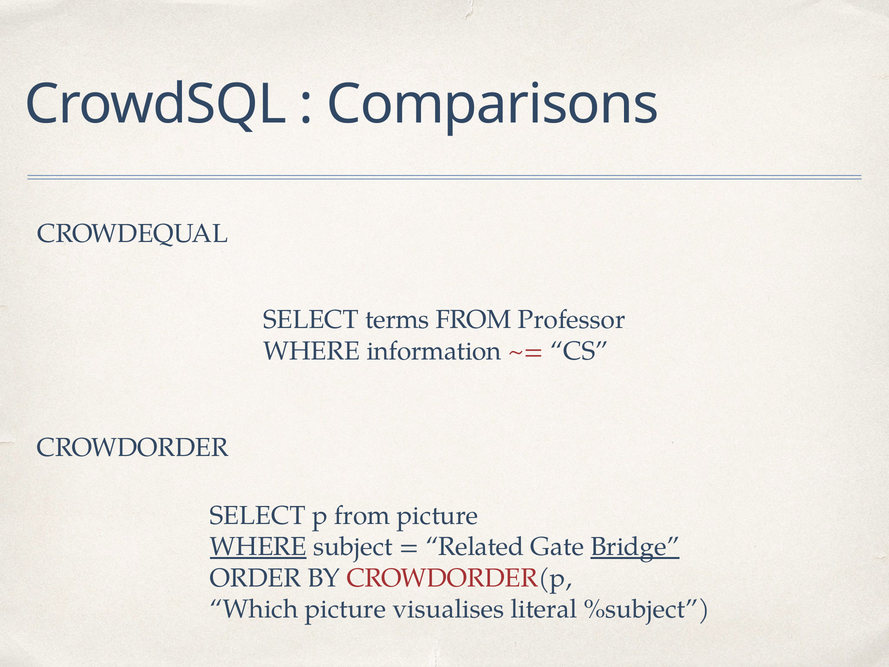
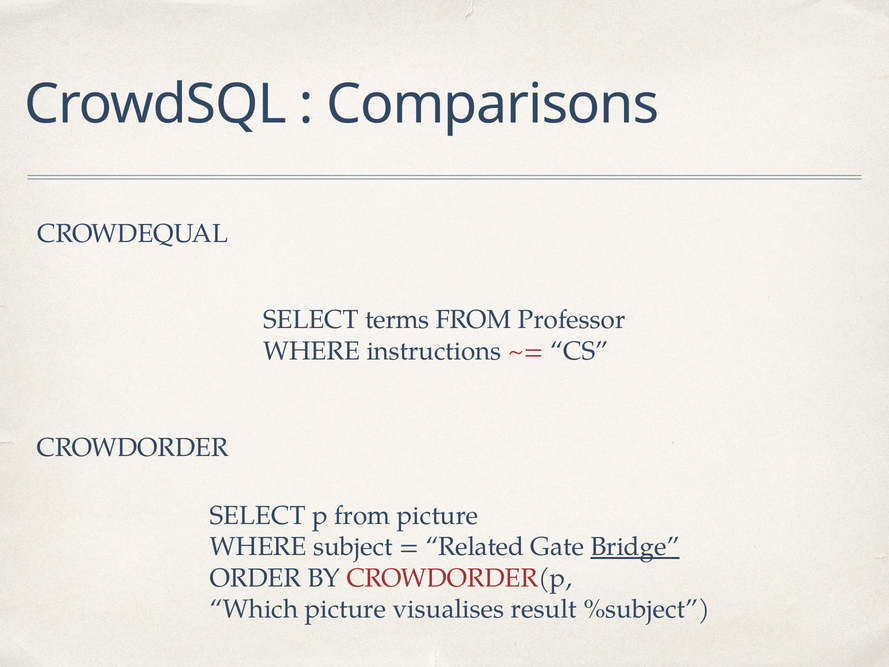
information: information -> instructions (434, 351)
WHERE underline: present -> none (258, 547)
literal: literal -> result (544, 609)
